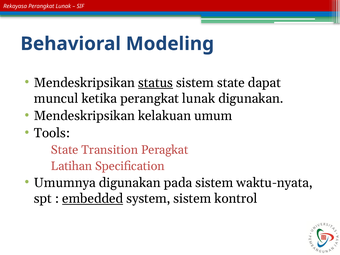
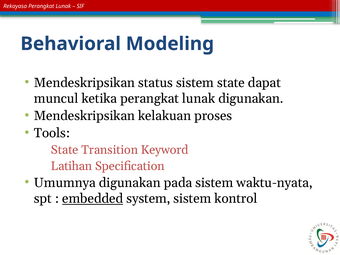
status underline: present -> none (156, 83)
umum: umum -> proses (213, 116)
Peragkat: Peragkat -> Keyword (165, 150)
